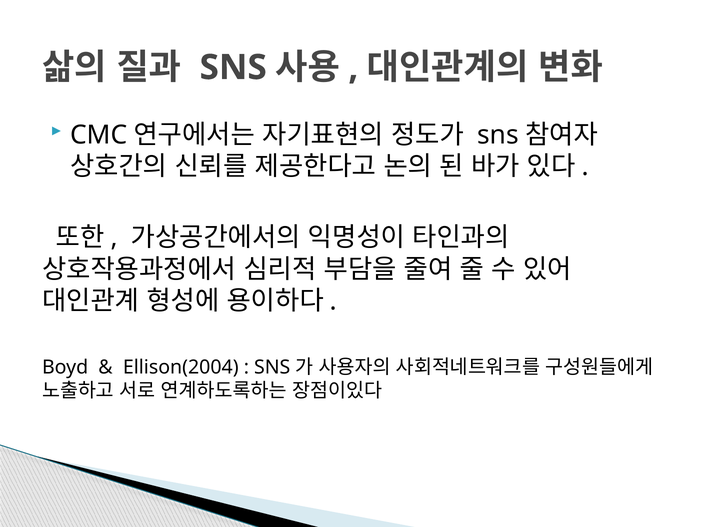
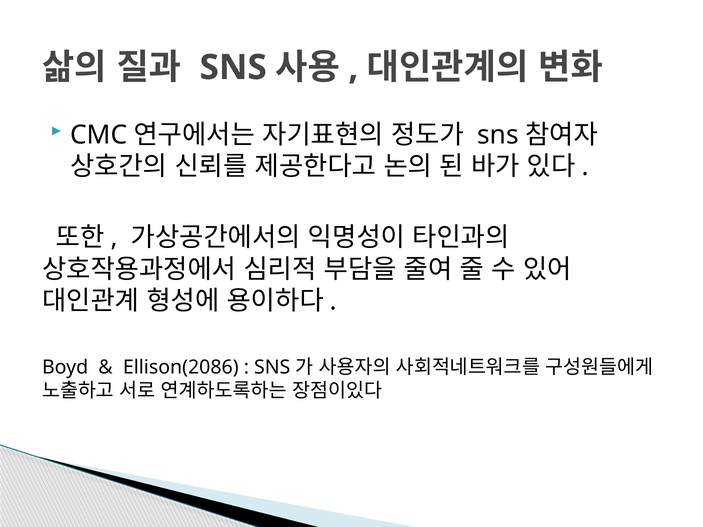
Ellison(2004: Ellison(2004 -> Ellison(2086 (181, 368)
